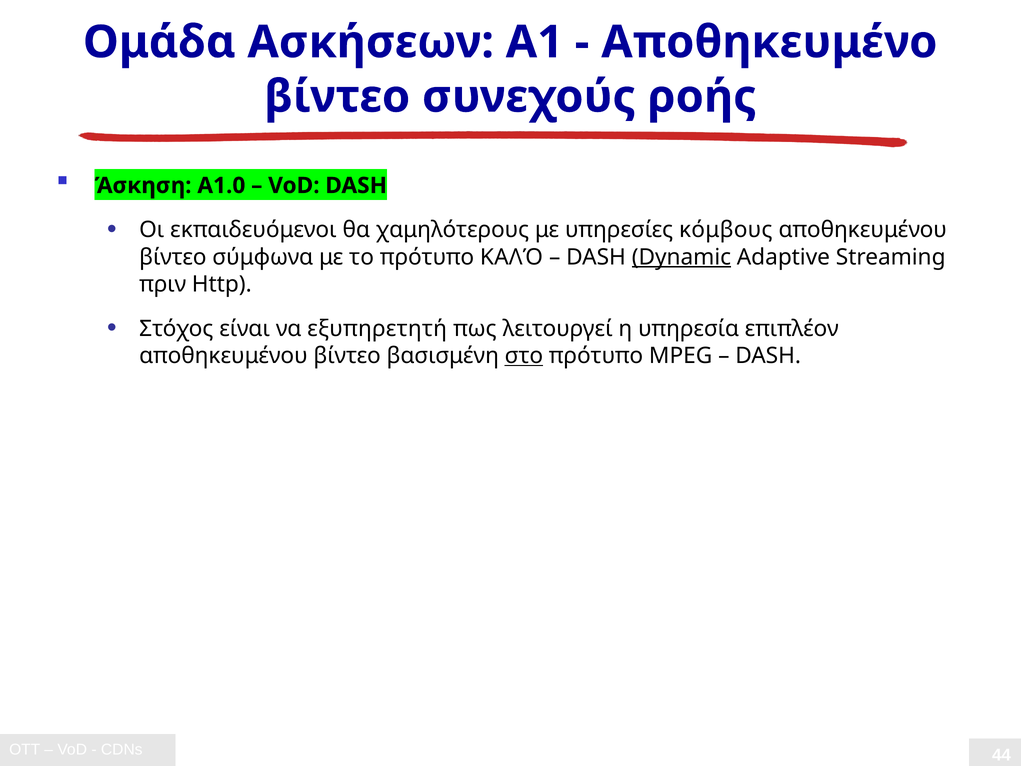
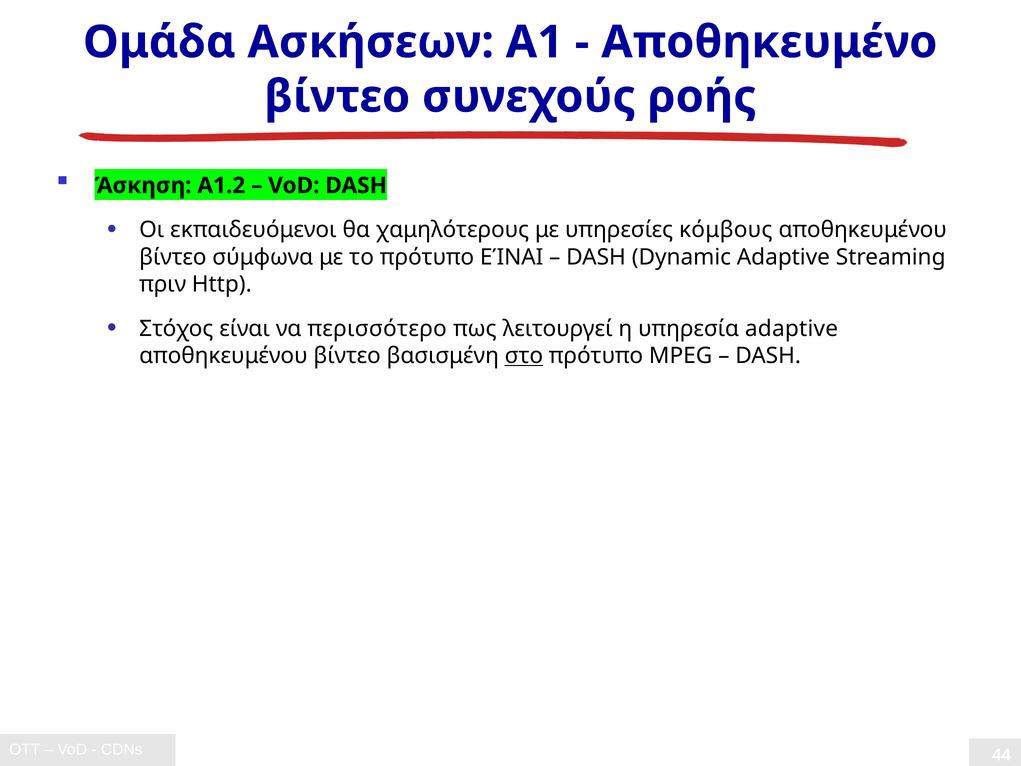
A1.0: A1.0 -> A1.2 (221, 186)
πρότυπο ΚΑΛΌ: ΚΑΛΌ -> ΕΊΝΑΙ (512, 257)
Dynamic underline: present -> none (681, 257)
εξυπηρετητή: εξυπηρετητή -> περισσότερο (377, 328)
υπηρεσία επιπλέον: επιπλέον -> adaptive (792, 328)
